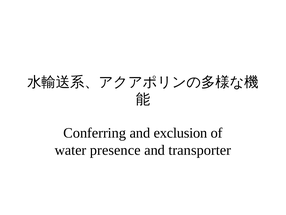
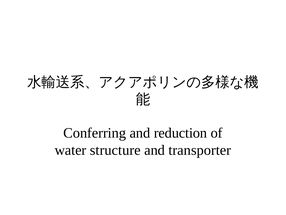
exclusion: exclusion -> reduction (180, 133)
presence: presence -> structure (115, 150)
